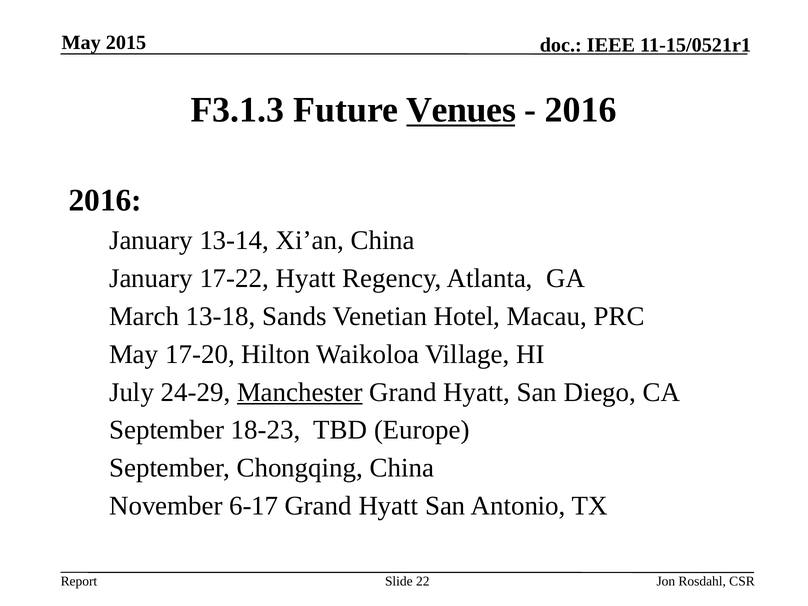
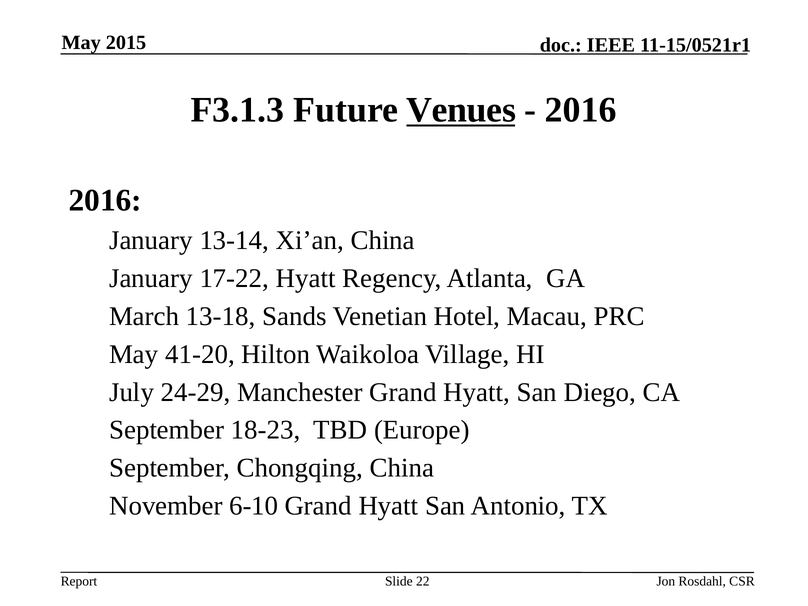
17-20: 17-20 -> 41-20 (200, 354)
Manchester underline: present -> none (300, 392)
6-17: 6-17 -> 6-10 (254, 506)
